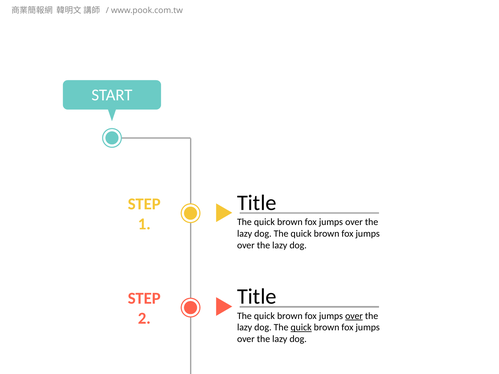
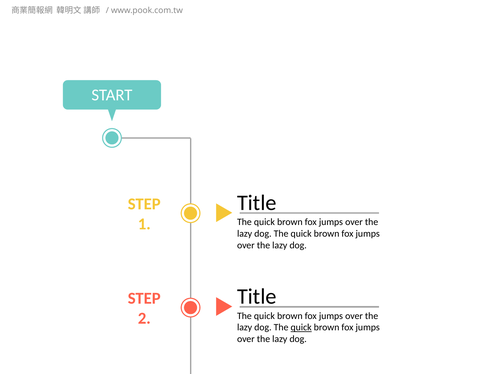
over underline: present -> none (354, 316)
